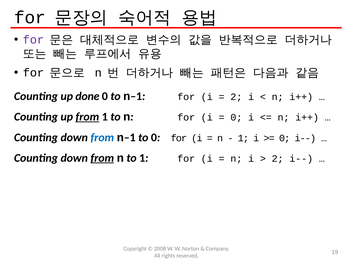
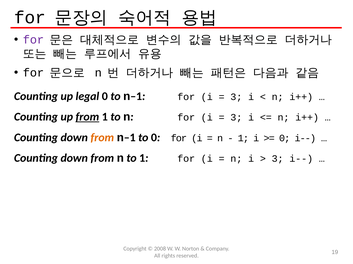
done: done -> legal (87, 97)
2: 2 -> 3 (236, 97)
0: 0 -> 3 (236, 118)
from colour: blue -> orange (102, 138)
from underline: present -> none (102, 158)
2: 2 -> 3 (278, 159)
